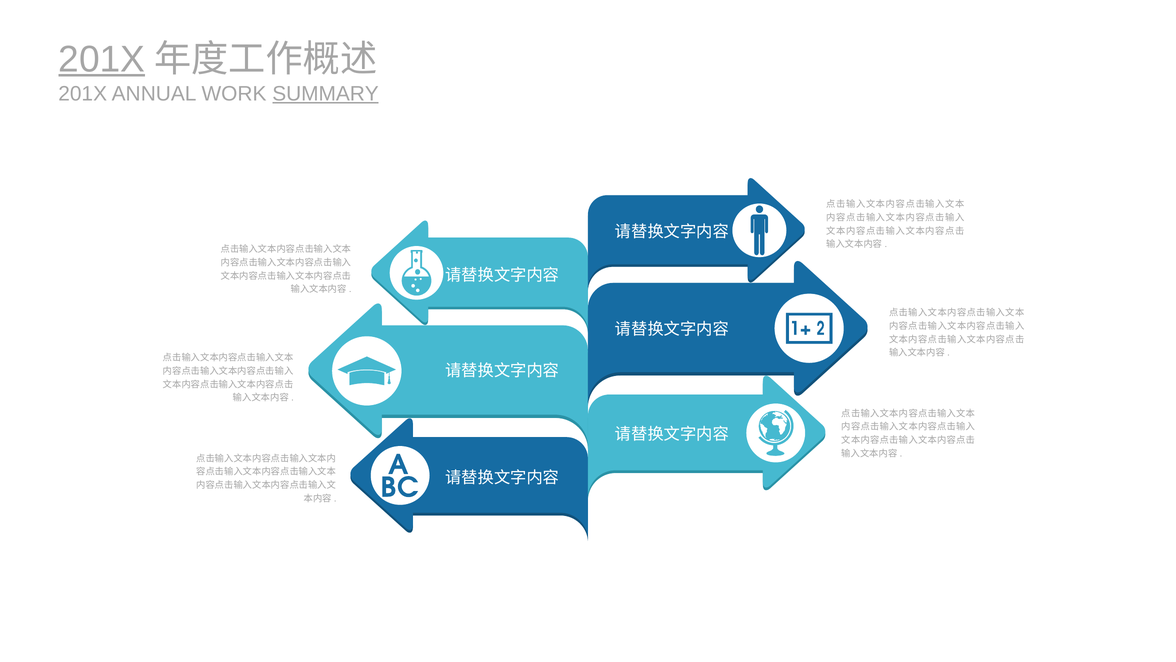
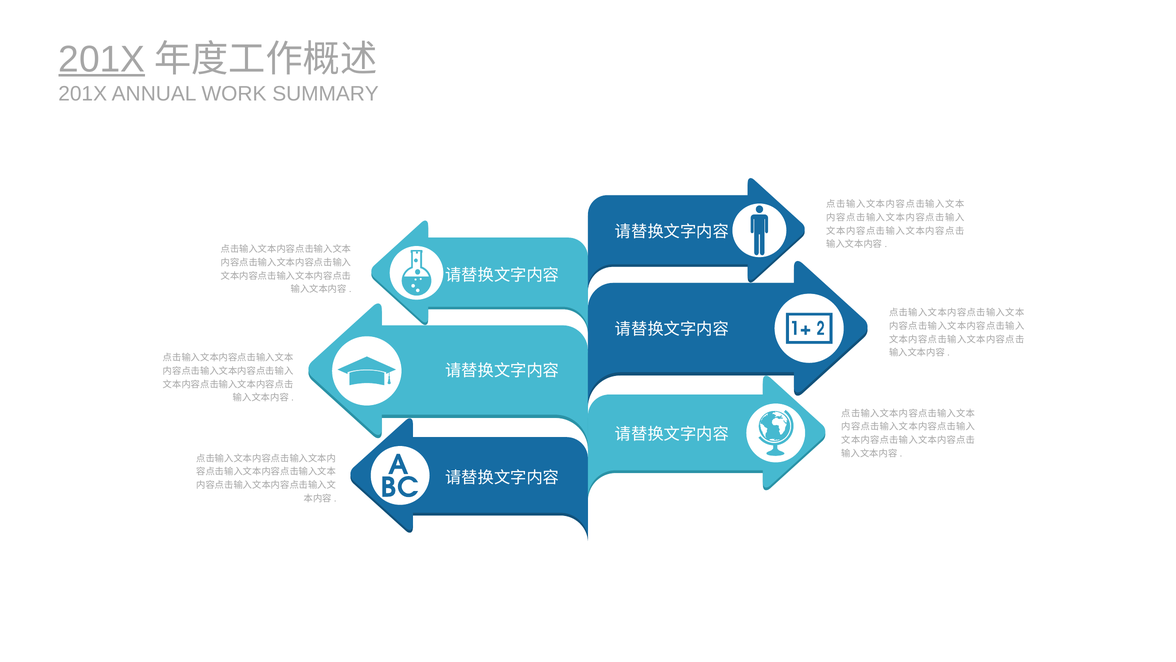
SUMMARY underline: present -> none (326, 94)
